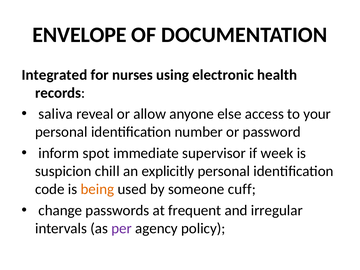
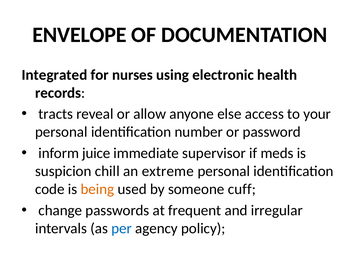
saliva: saliva -> tracts (56, 114)
spot: spot -> juice (96, 153)
week: week -> meds (277, 153)
explicitly: explicitly -> extreme (168, 171)
per colour: purple -> blue (122, 228)
